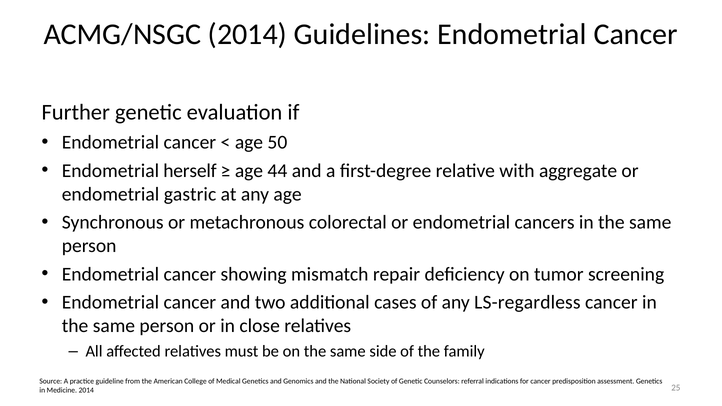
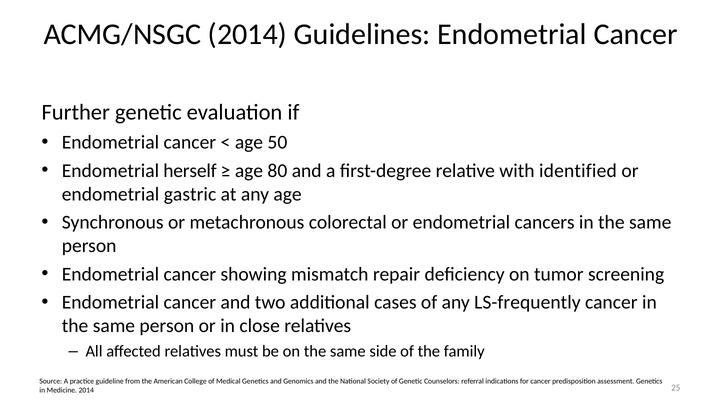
44: 44 -> 80 (277, 171)
aggregate: aggregate -> identified (578, 171)
LS-regardless: LS-regardless -> LS-frequently (527, 302)
